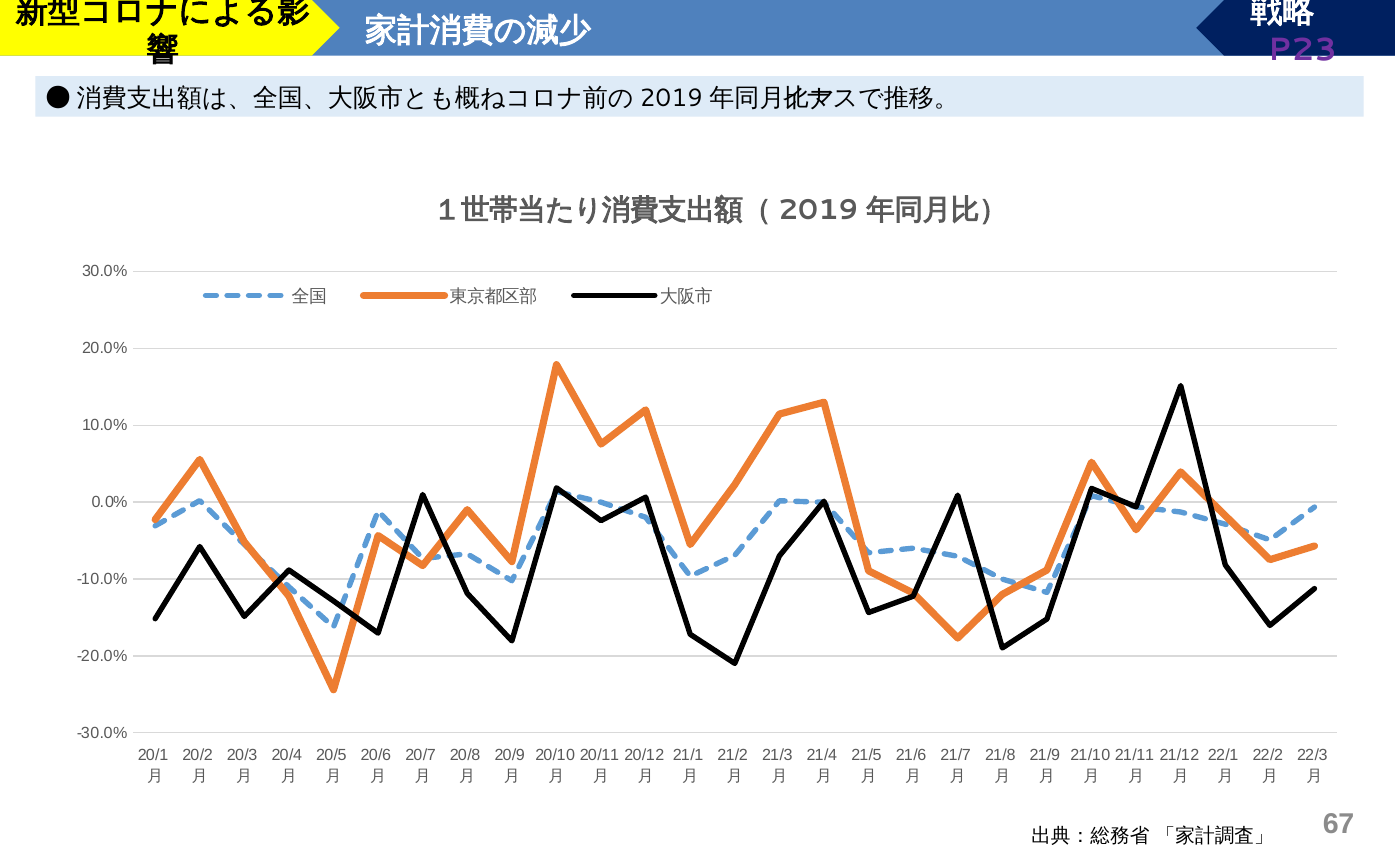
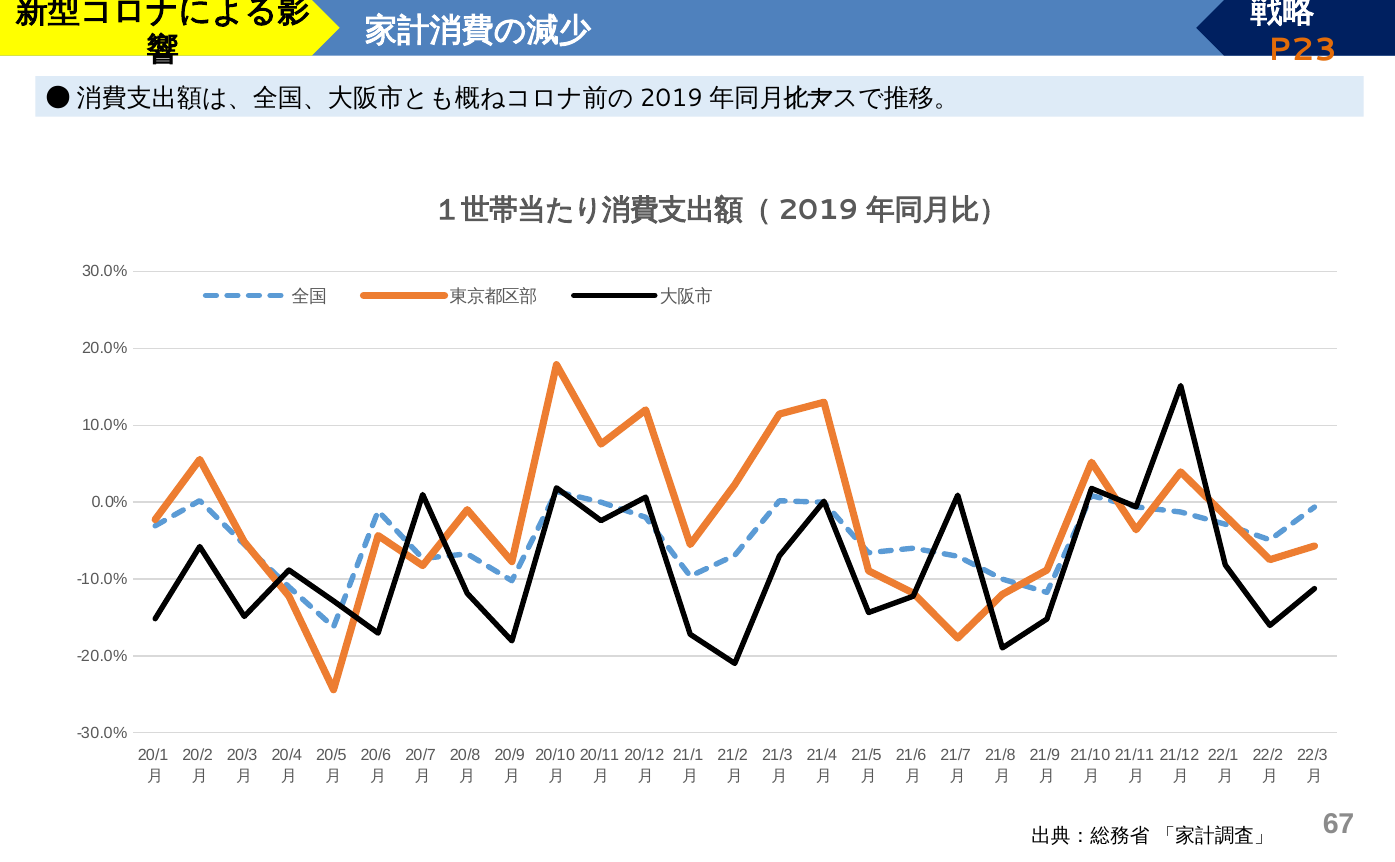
P23 colour: purple -> orange (1302, 49)
